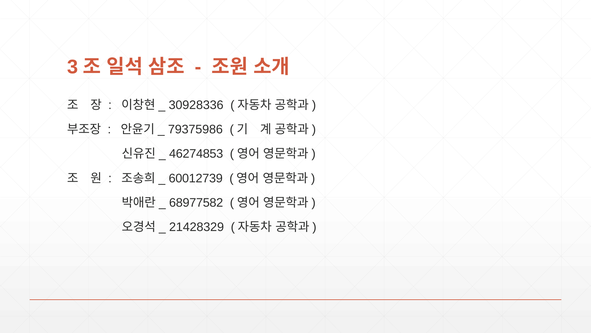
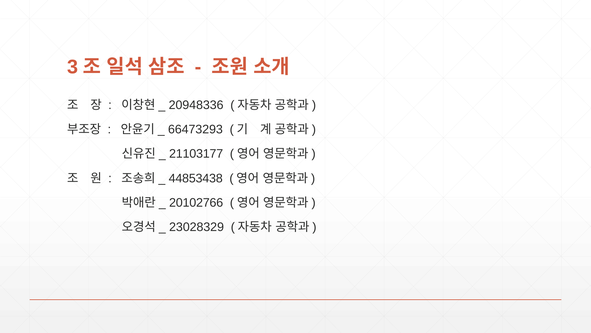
30928336: 30928336 -> 20948336 (196, 105)
79375986: 79375986 -> 66473293 (195, 129)
46274853: 46274853 -> 21103177 (196, 154)
60012739: 60012739 -> 44853438 (196, 178)
68977582: 68977582 -> 20102766 (196, 202)
21428329: 21428329 -> 23028329 (197, 227)
